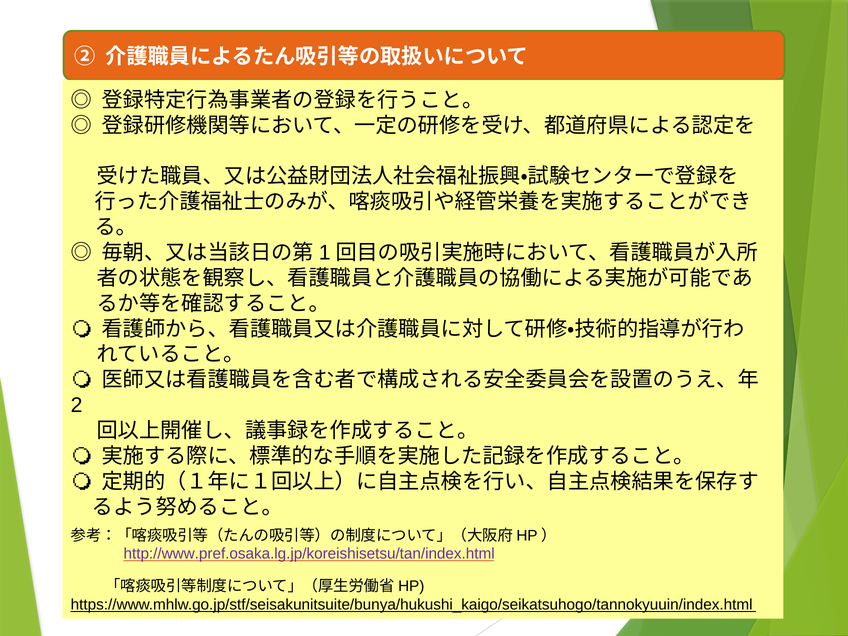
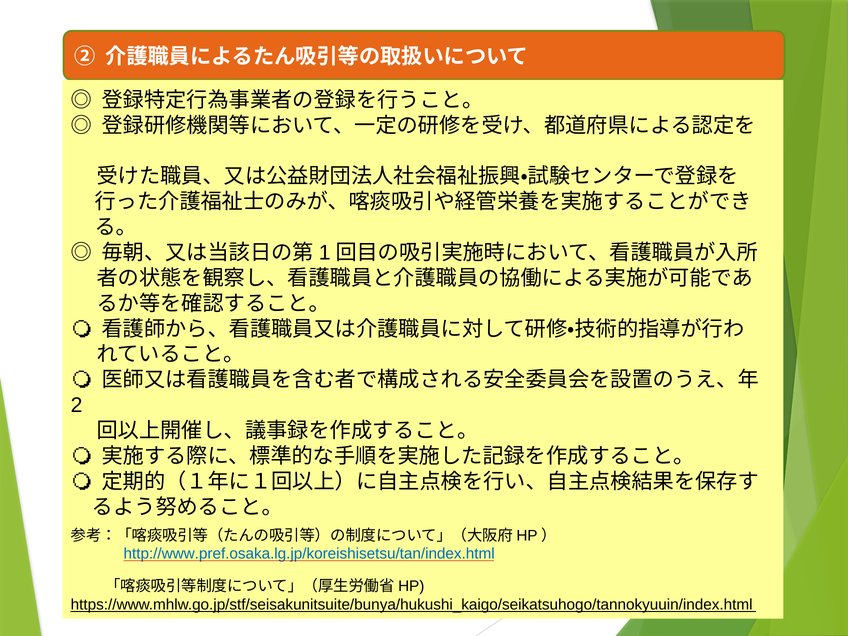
http://www.pref.osaka.lg.jp/koreishisetsu/tan/index.html colour: purple -> blue (309, 554)
